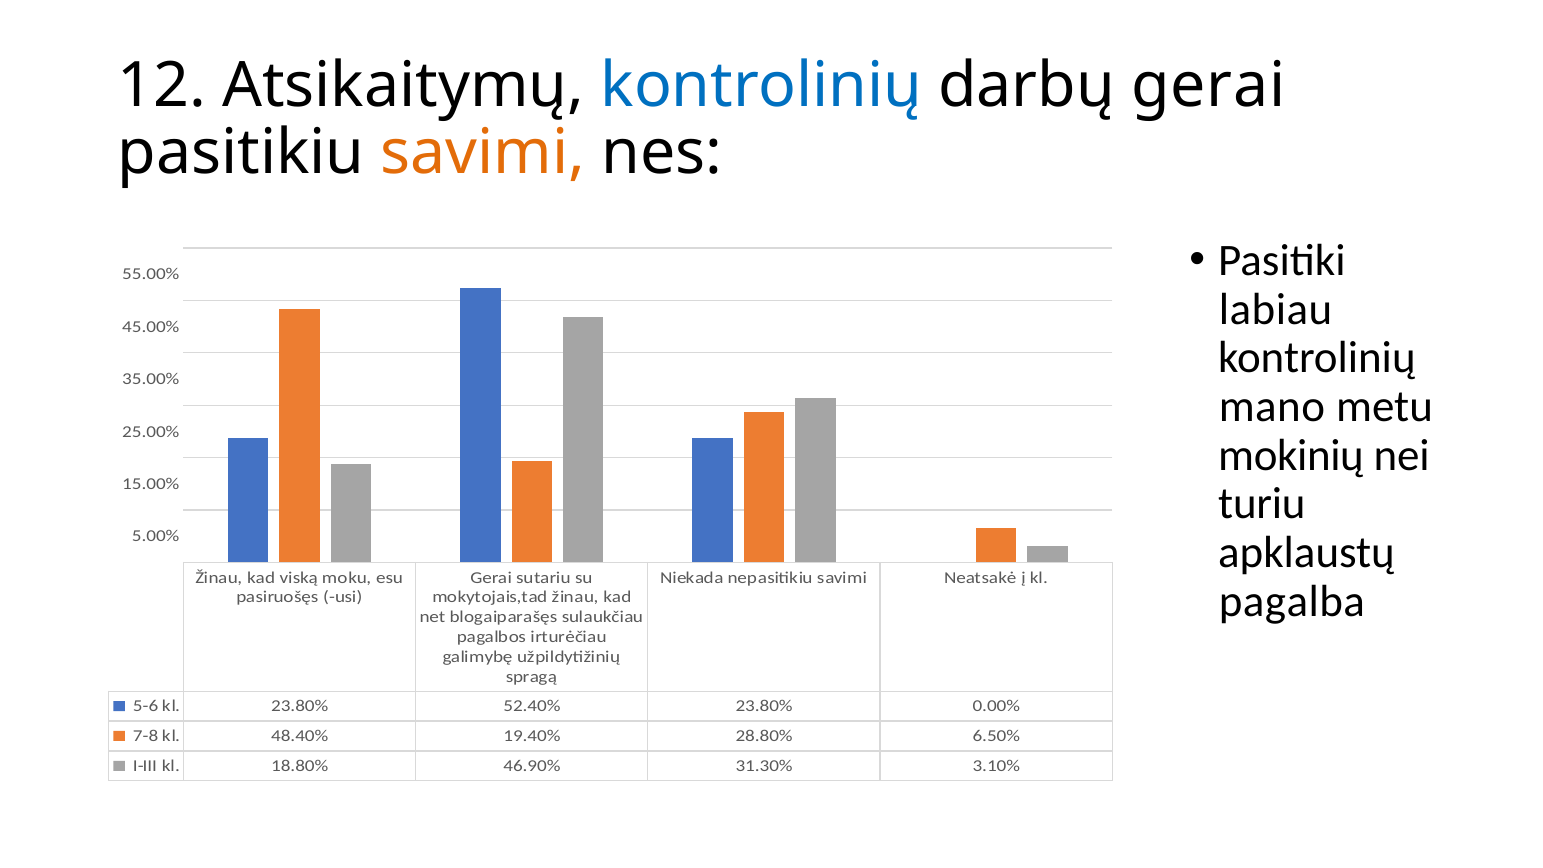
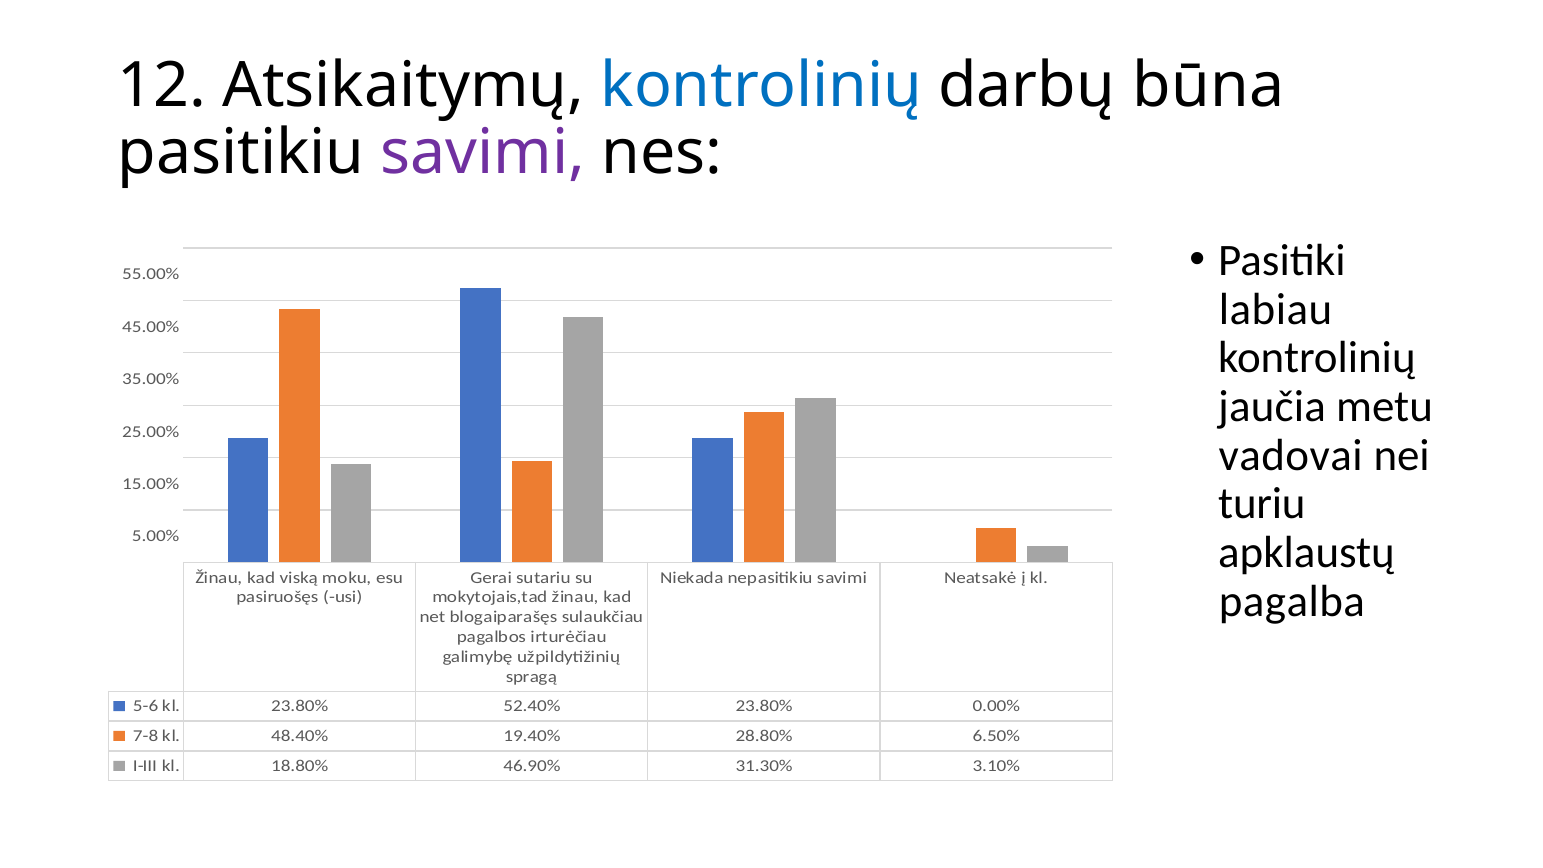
darbų gerai: gerai -> būna (1209, 85)
savimi colour: orange -> purple (483, 153)
mano: mano -> jaučia (1272, 407)
mokinių: mokinių -> vadovai (1291, 455)
